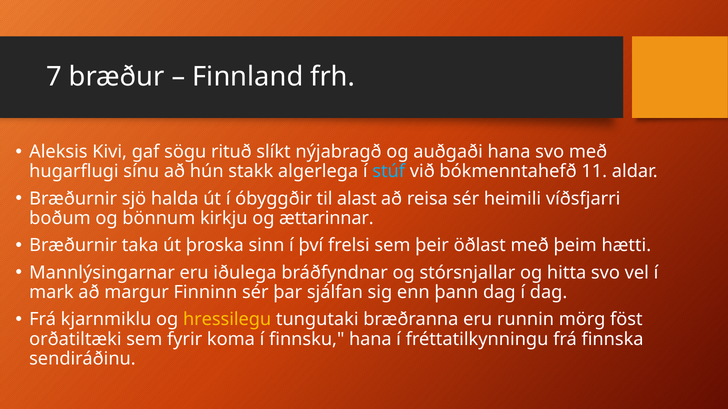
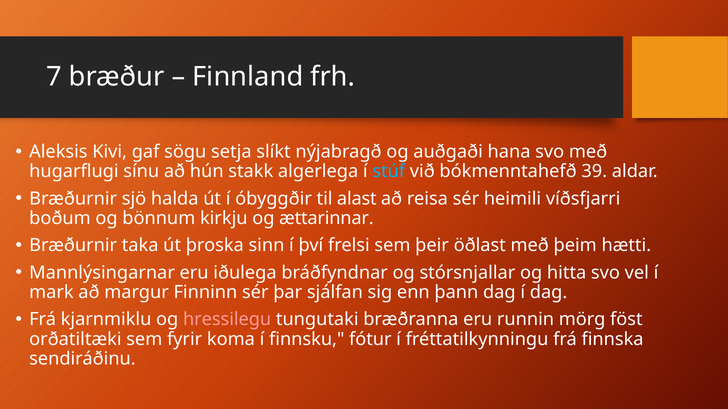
rituð: rituð -> setja (231, 152)
11: 11 -> 39 (594, 172)
hressilegu colour: yellow -> pink (227, 320)
finnsku hana: hana -> fótur (370, 340)
